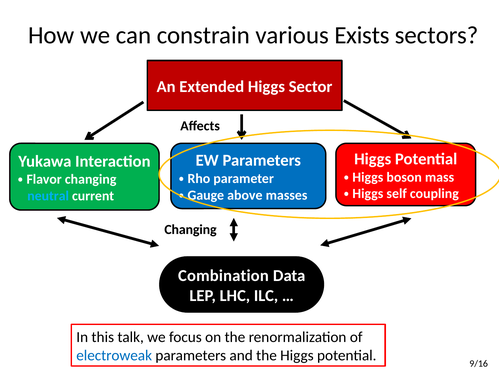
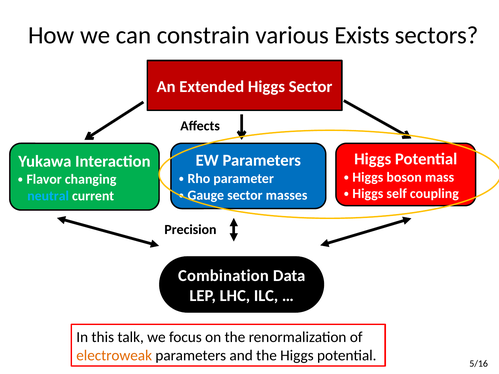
above: above -> sector (245, 195)
Changing: Changing -> Precision (190, 230)
electroweak colour: blue -> orange (114, 356)
9/16: 9/16 -> 5/16 (479, 364)
